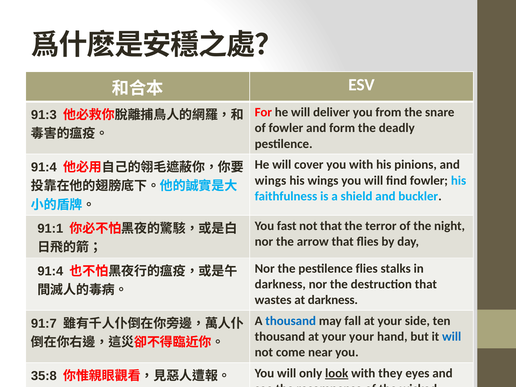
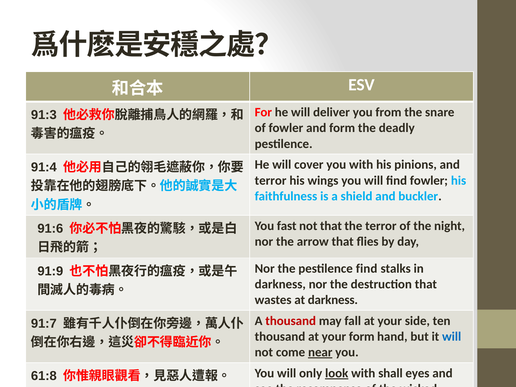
wings: wings -> terror (271, 180)
91:1: 91:1 -> 91:6 (50, 229)
pestilence flies: flies -> find (367, 268)
91:4: 91:4 -> 91:9 (50, 271)
thousand colour: blue -> red (291, 321)
your your: your -> form (362, 337)
near underline: none -> present (320, 352)
35:8: 35:8 -> 61:8 (44, 376)
they: they -> shall (390, 373)
